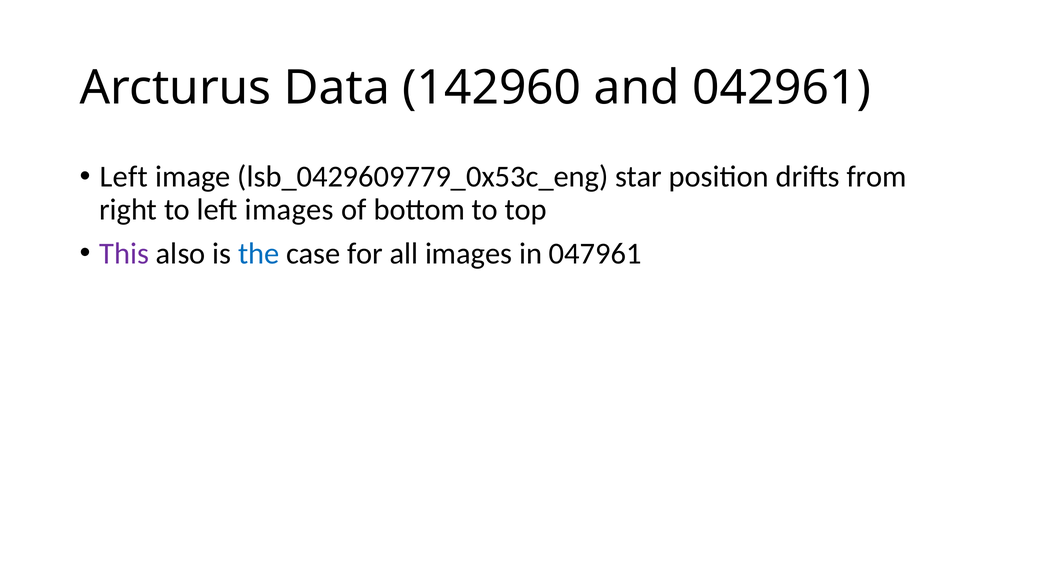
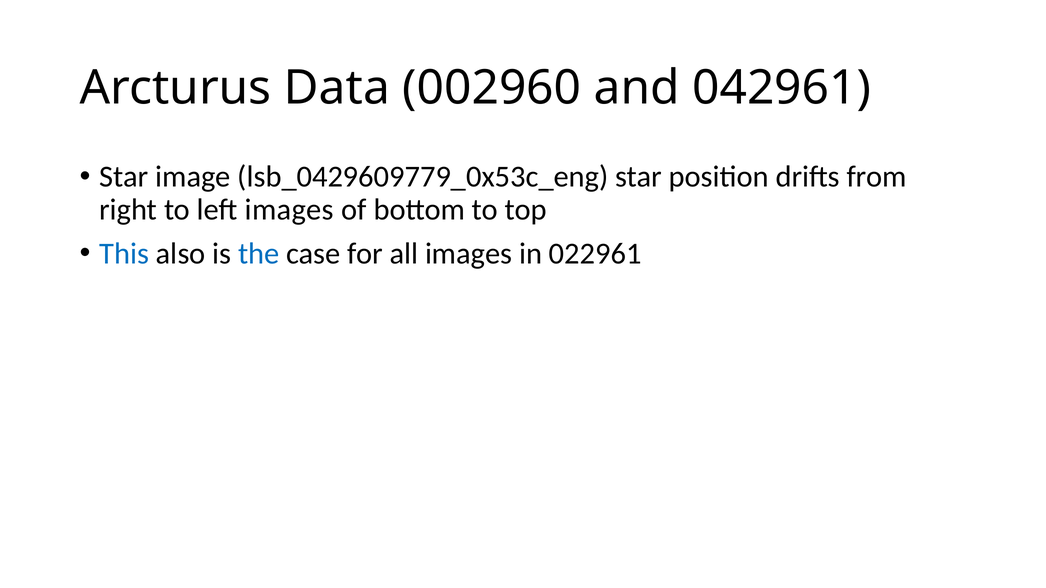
142960: 142960 -> 002960 (492, 88)
Left: Left -> Star (124, 177)
This colour: purple -> blue (124, 254)
047961: 047961 -> 022961 (595, 254)
